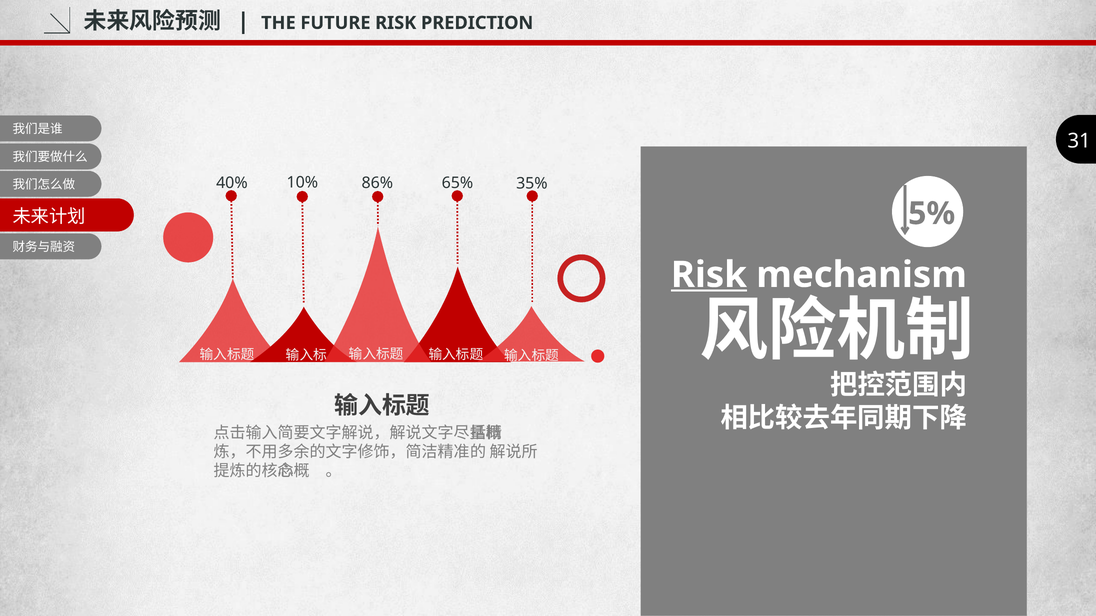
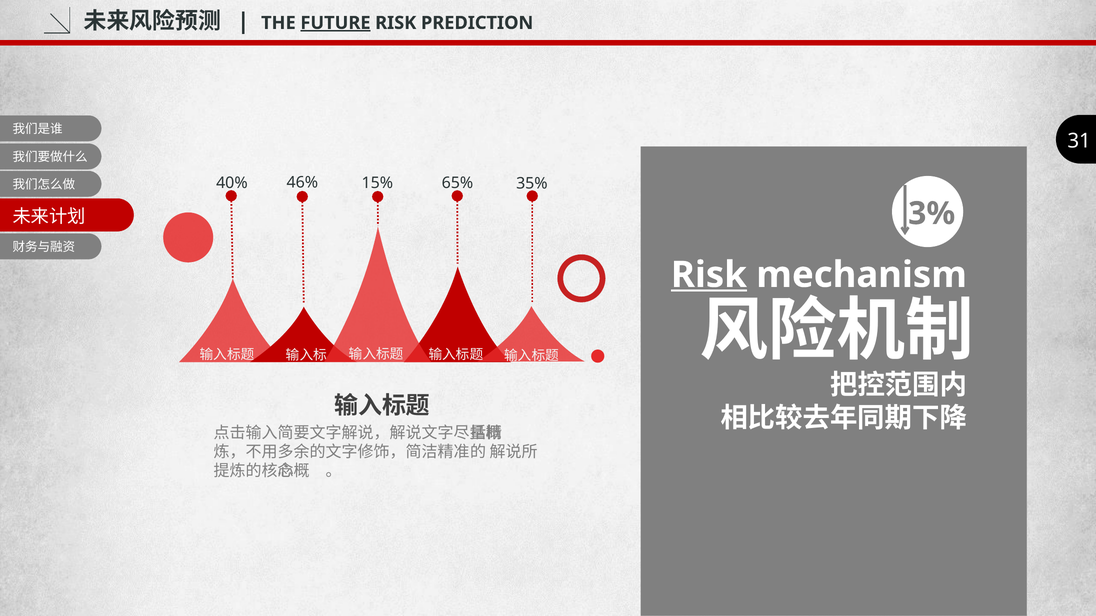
FUTURE underline: none -> present (335, 23)
86%: 86% -> 15% (377, 183)
10%: 10% -> 46% (302, 182)
5%: 5% -> 3% (932, 214)
